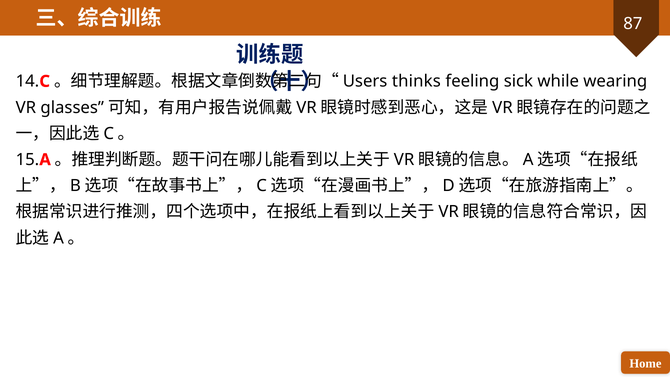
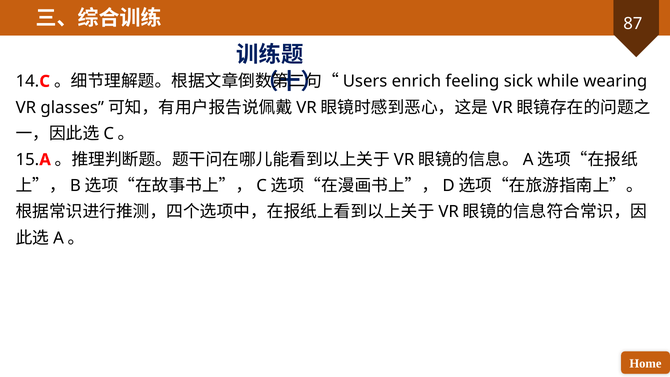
thinks: thinks -> enrich (416, 81)
